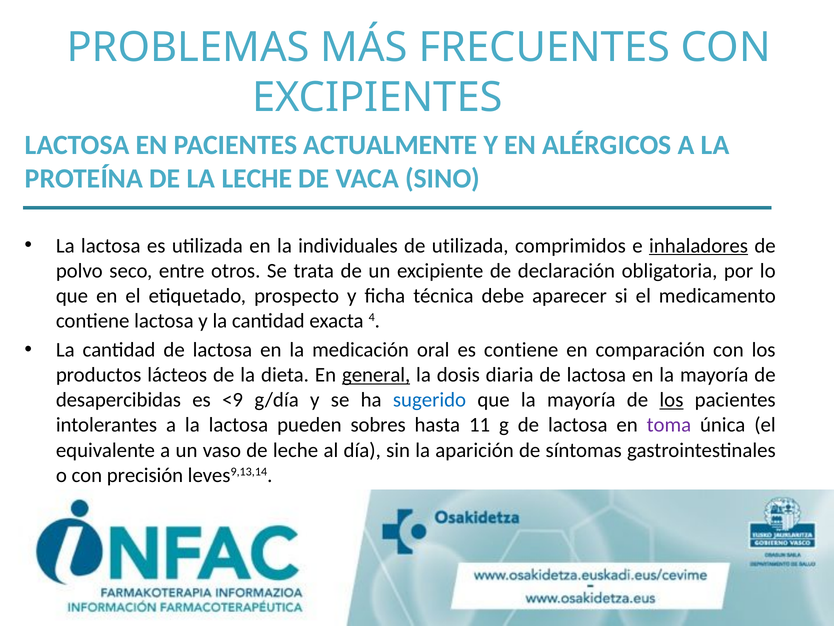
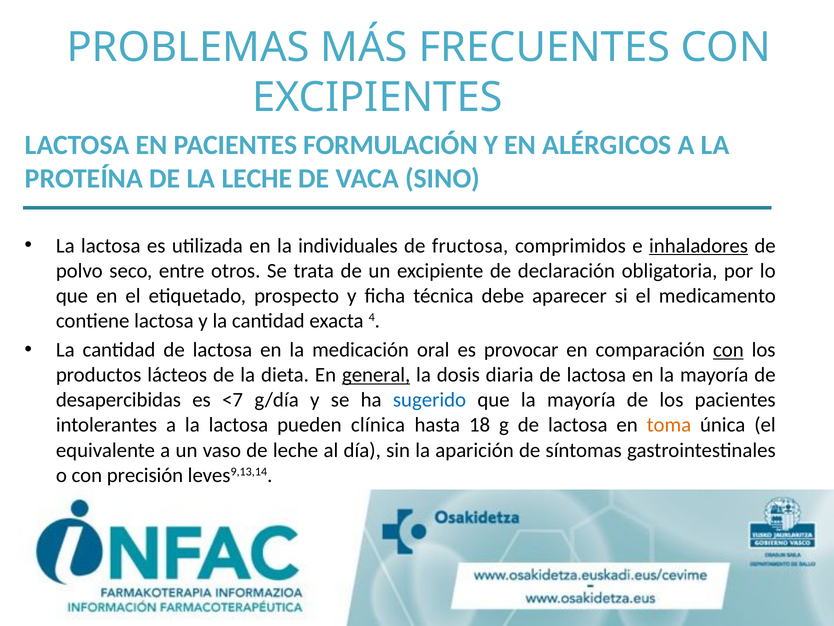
ACTUALMENTE: ACTUALMENTE -> FORMULACIÓN (391, 145)
de utilizada: utilizada -> fructosa (470, 245)
es contiene: contiene -> provocar (521, 350)
con underline: none -> present (728, 350)
<9: <9 -> <7 (233, 400)
los underline: present -> none (671, 400)
sobres: sobres -> clínica (378, 425)
11: 11 -> 18 (480, 425)
toma colour: purple -> orange (669, 425)
